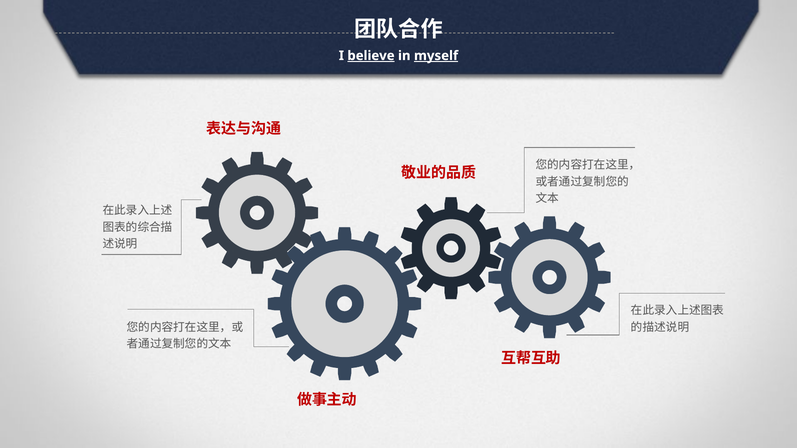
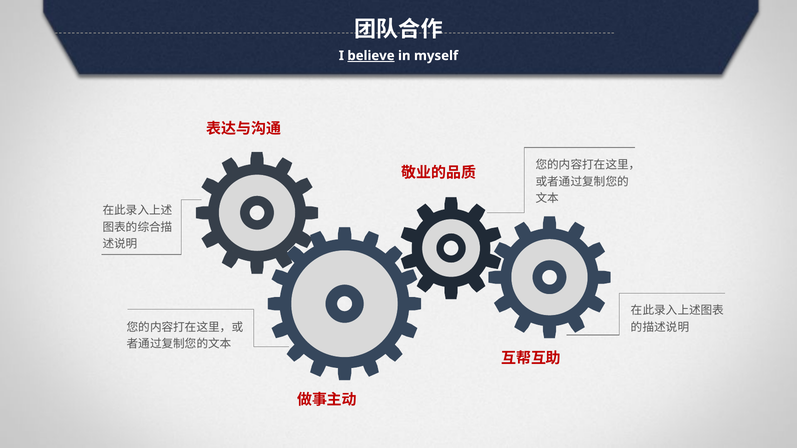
myself underline: present -> none (436, 56)
